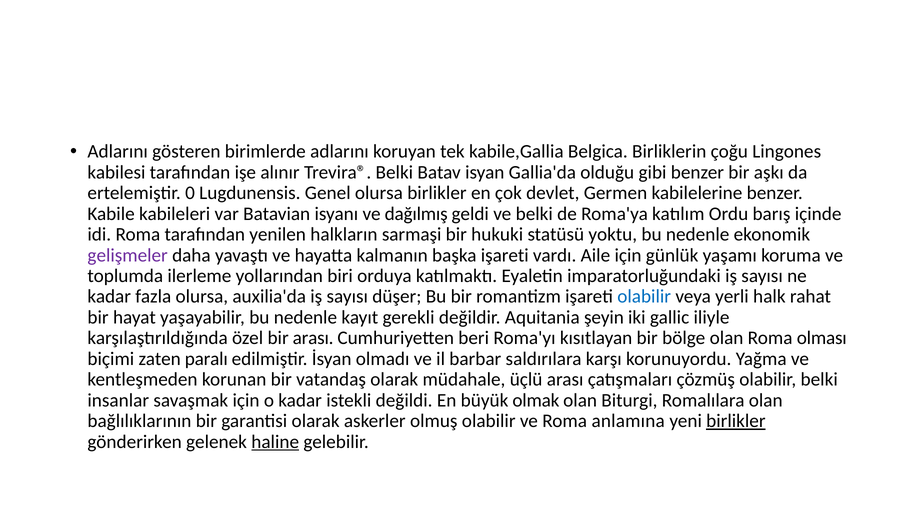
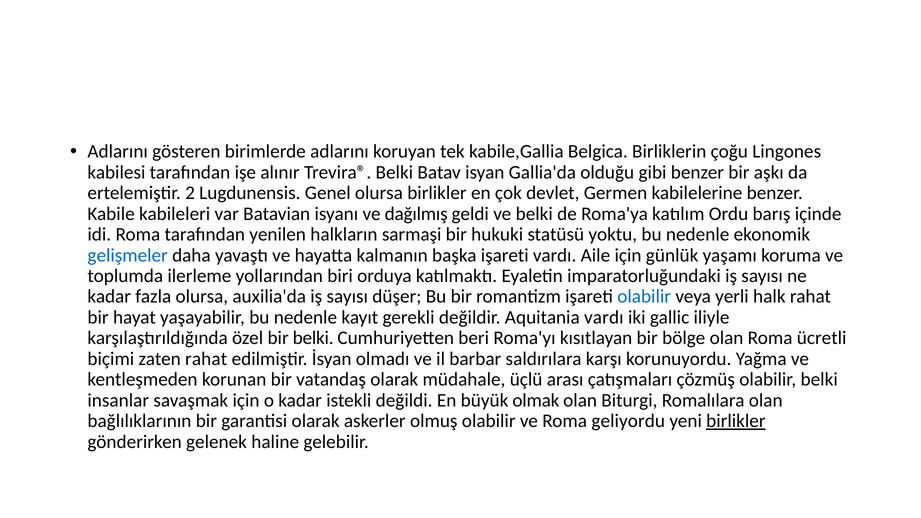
0: 0 -> 2 (190, 193)
gelişmeler colour: purple -> blue (128, 255)
Aquitania şeyin: şeyin -> vardı (604, 317)
bir arası: arası -> belki (313, 338)
olması: olması -> ücretli (822, 338)
zaten paralı: paralı -> rahat (206, 359)
anlamına: anlamına -> geliyordu (628, 421)
haline underline: present -> none (275, 442)
